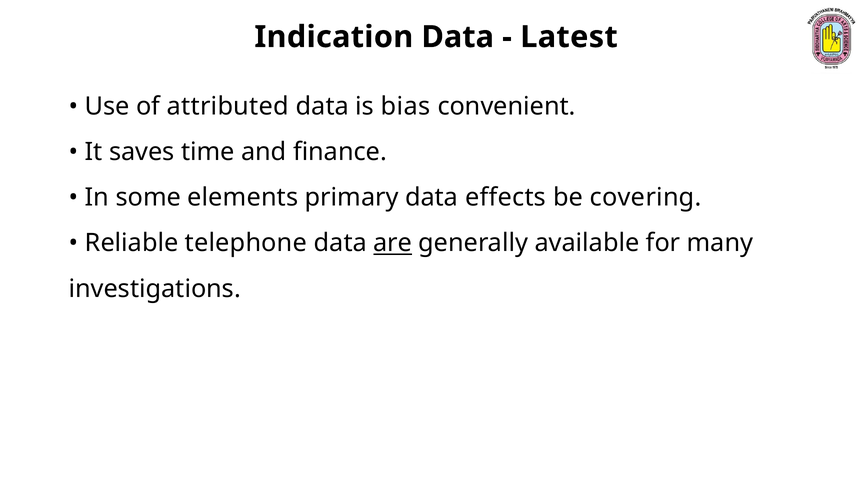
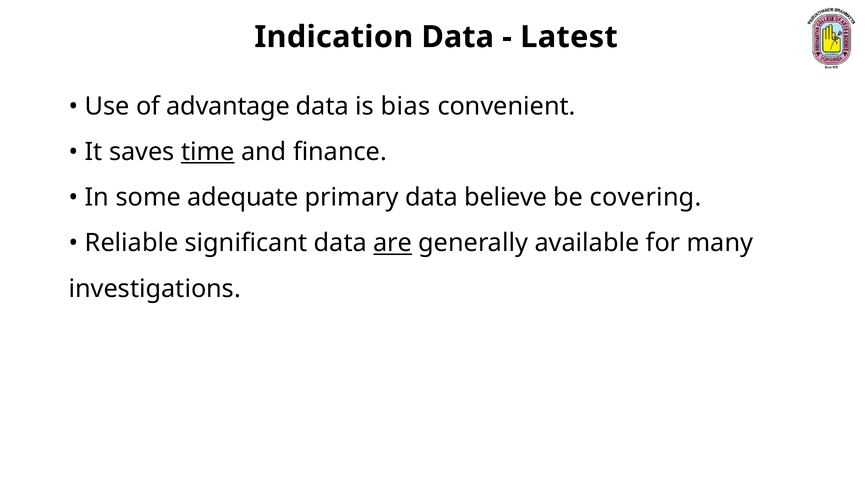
attributed: attributed -> advantage (228, 106)
time underline: none -> present (208, 152)
elements: elements -> adequate (243, 198)
effects: effects -> believe (506, 198)
telephone: telephone -> significant (246, 243)
